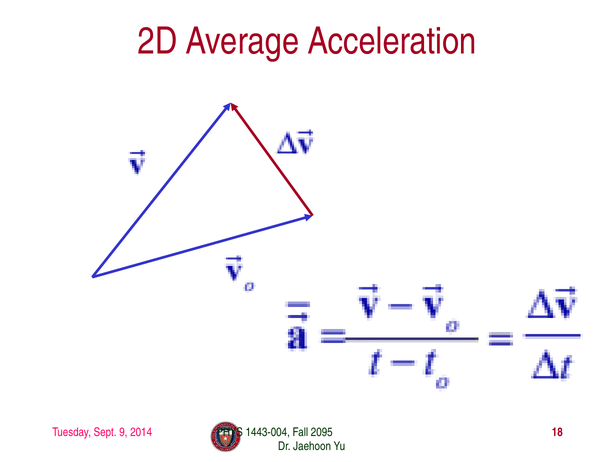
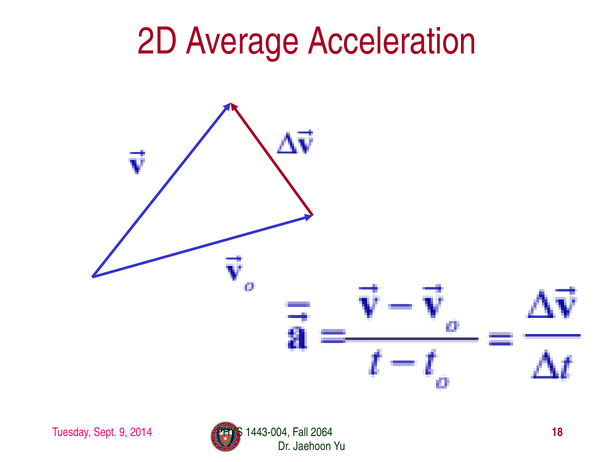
2095: 2095 -> 2064 (322, 431)
